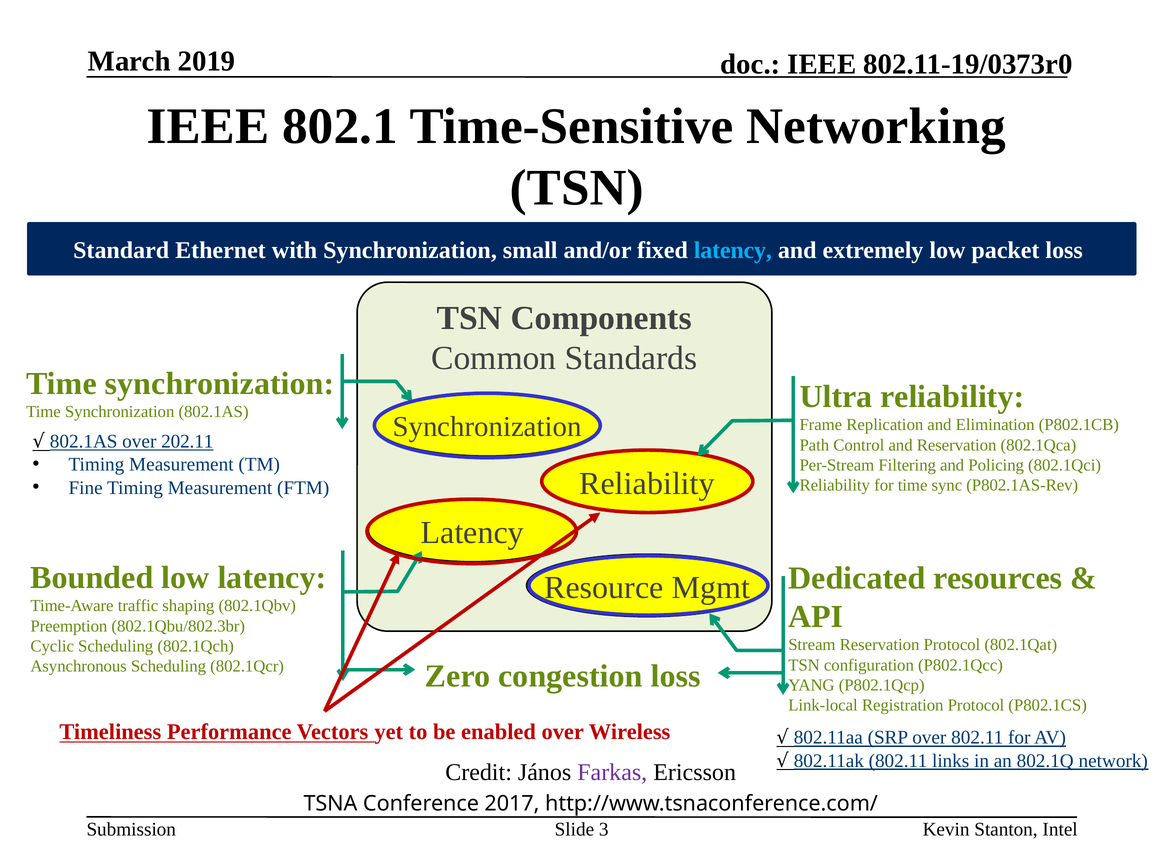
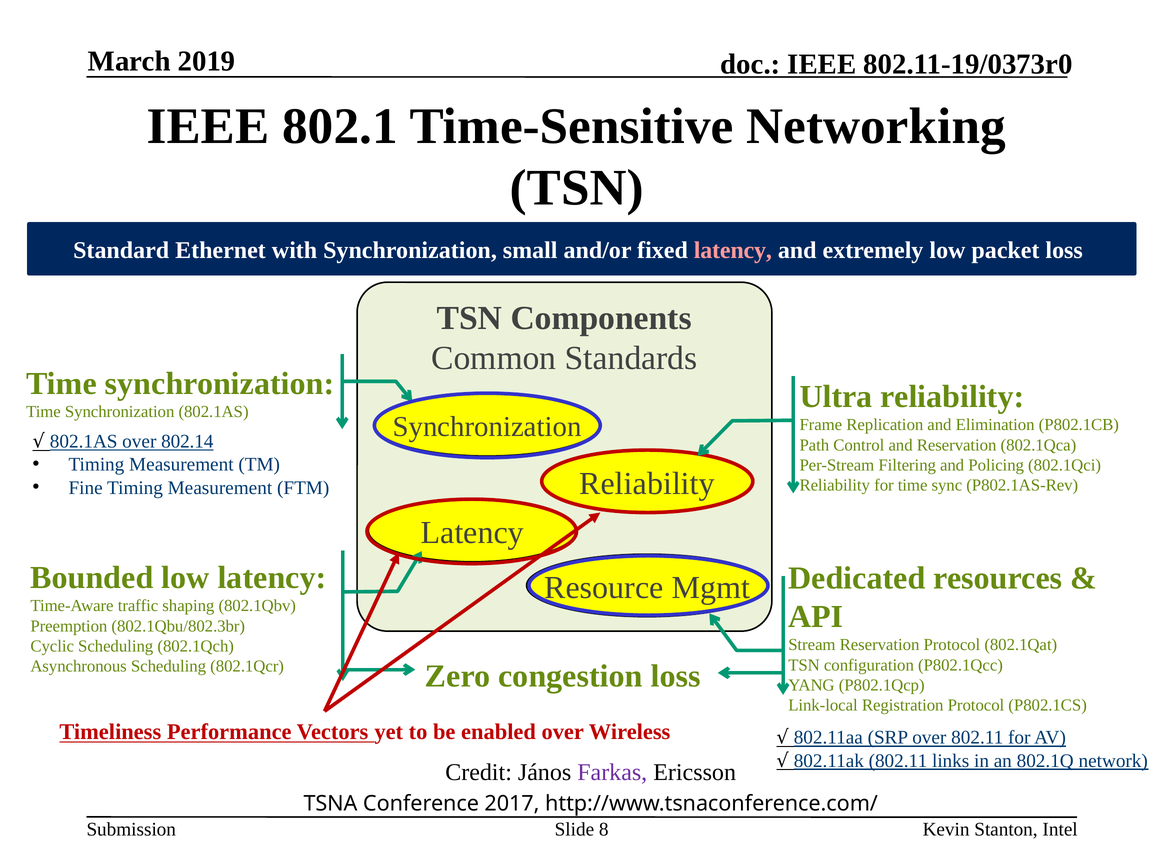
latency colour: light blue -> pink (733, 251)
202.11: 202.11 -> 802.14 (187, 442)
3: 3 -> 8 (604, 830)
